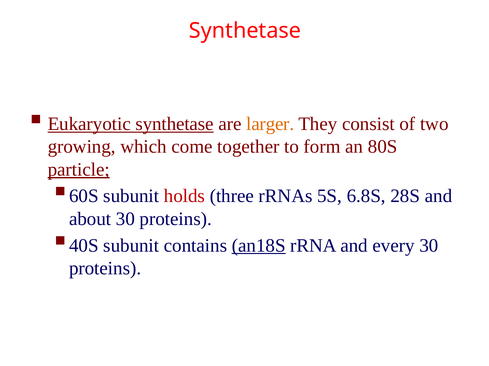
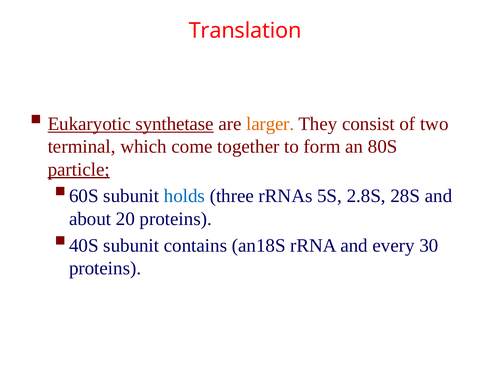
Synthetase: Synthetase -> Translation (245, 31)
growing: growing -> terminal (82, 147)
holds colour: red -> blue (184, 196)
6.8S: 6.8S -> 2.8S (366, 196)
about 30: 30 -> 20 (125, 219)
an18S underline: present -> none (259, 246)
